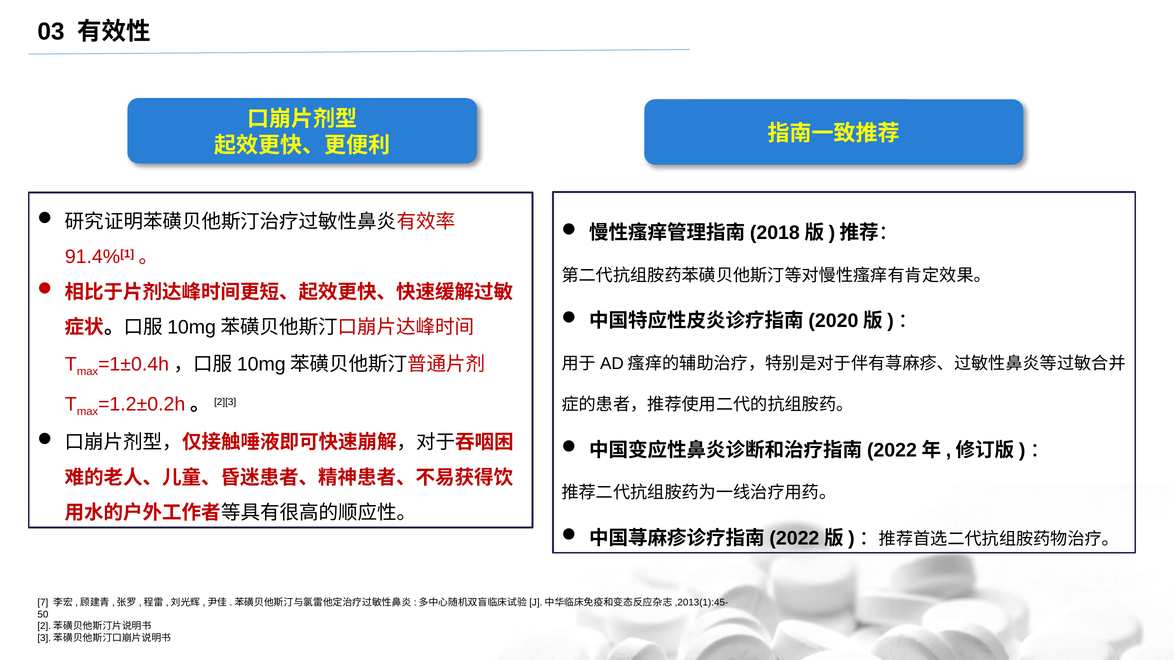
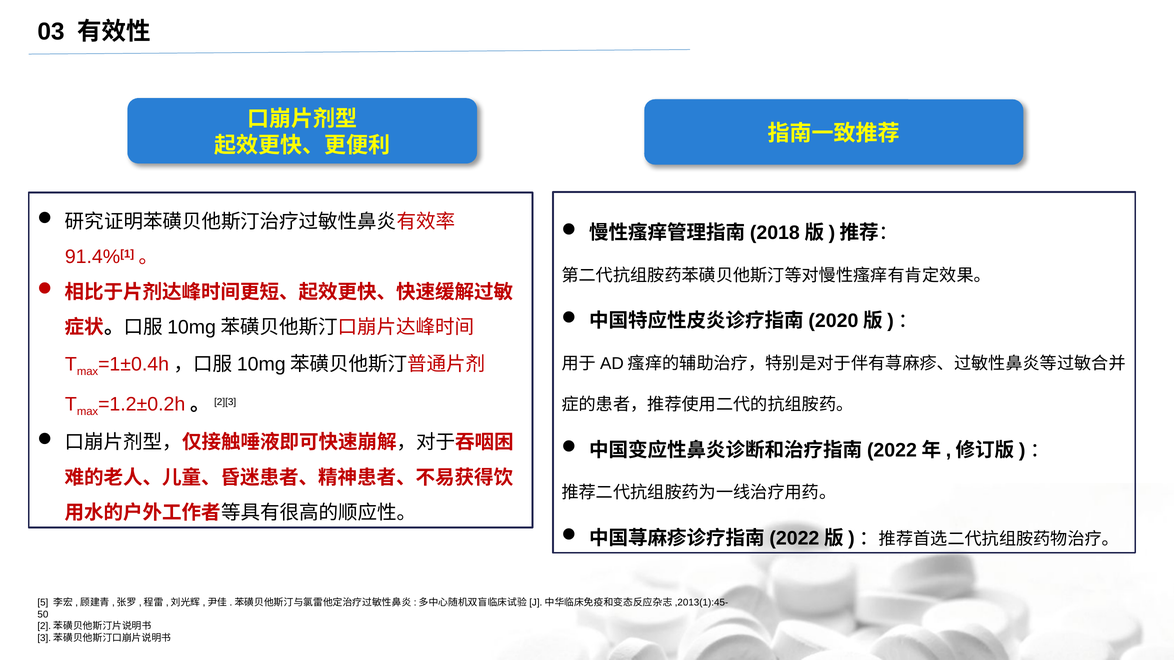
7: 7 -> 5 (43, 603)
